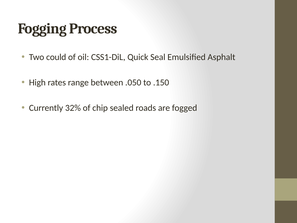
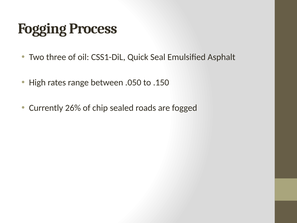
could: could -> three (56, 57)
32%: 32% -> 26% (73, 108)
